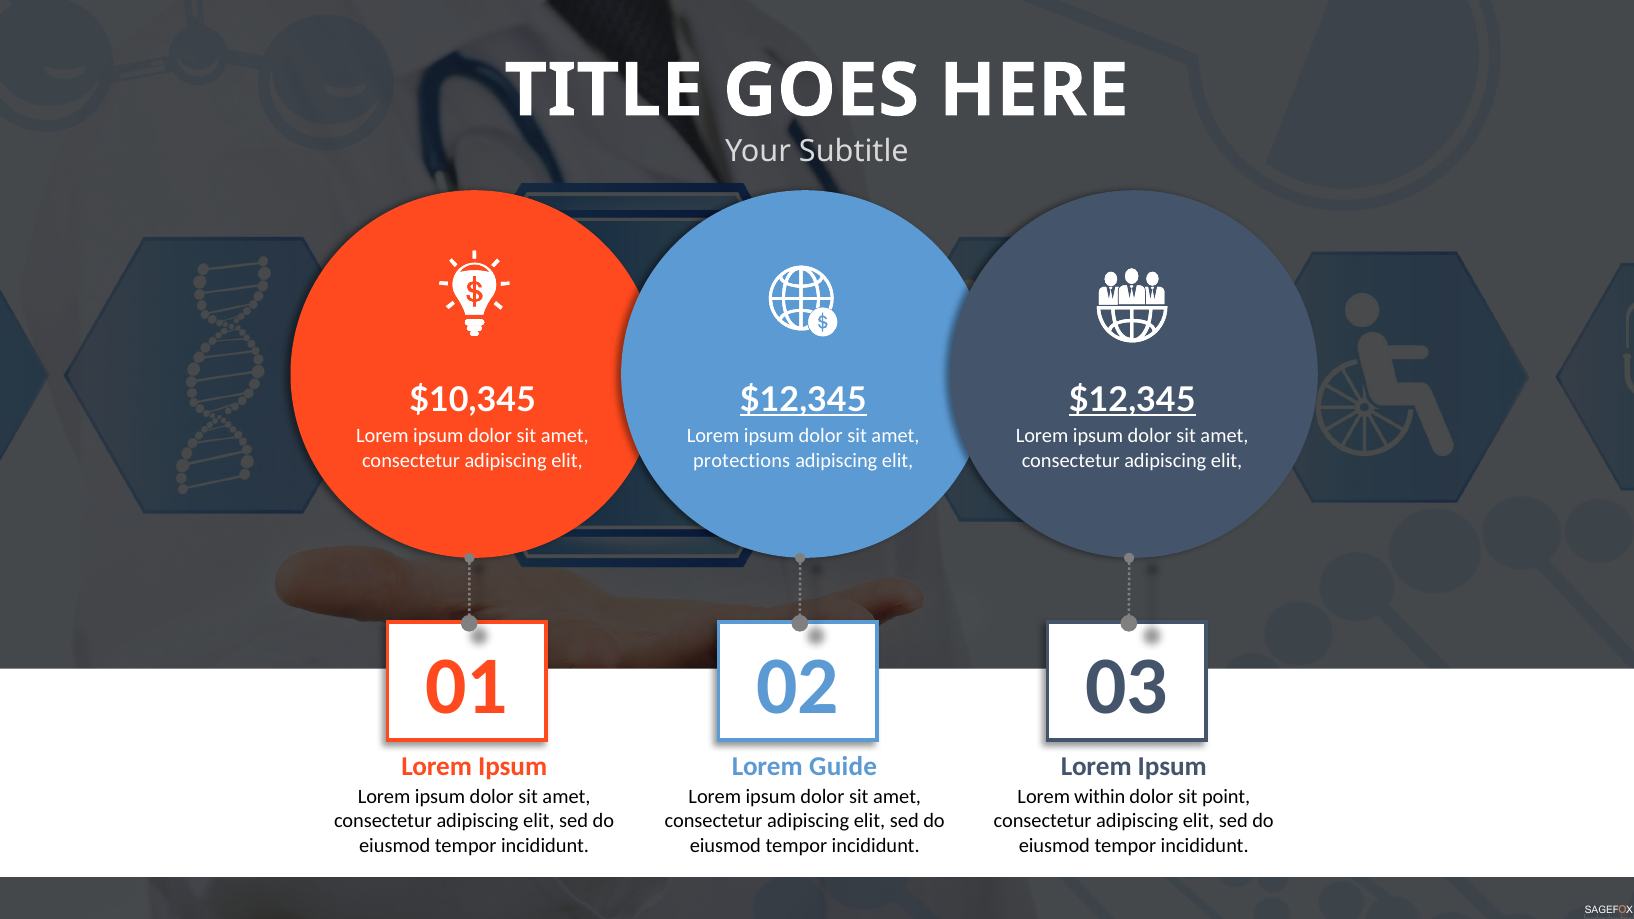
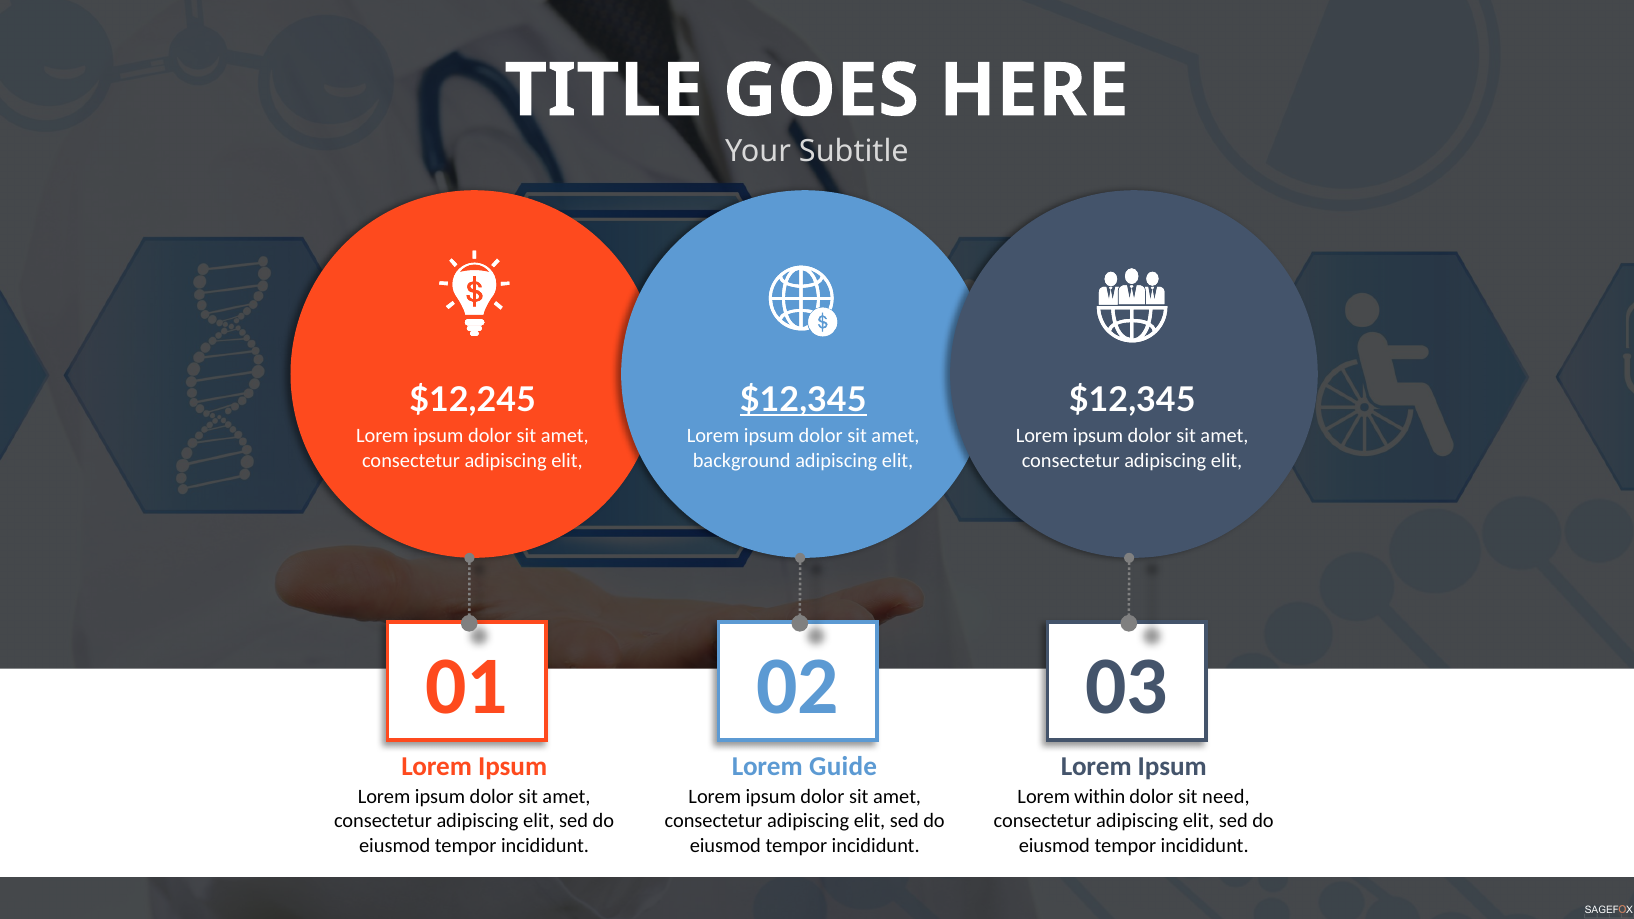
$10,345: $10,345 -> $12,245 (473, 400)
$12,345 underline: present -> none (1132, 400)
protections: protections -> background (742, 461)
point: point -> need (1226, 796)
